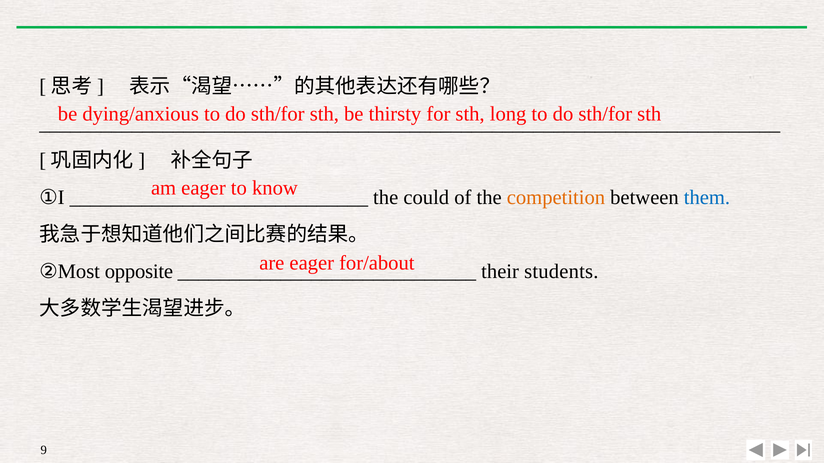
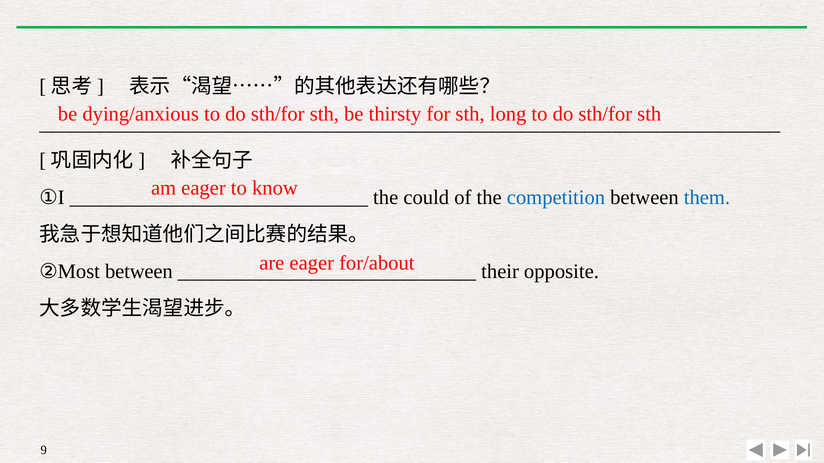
competition colour: orange -> blue (556, 198)
②Most opposite: opposite -> between (139, 272)
students: students -> opposite (561, 272)
